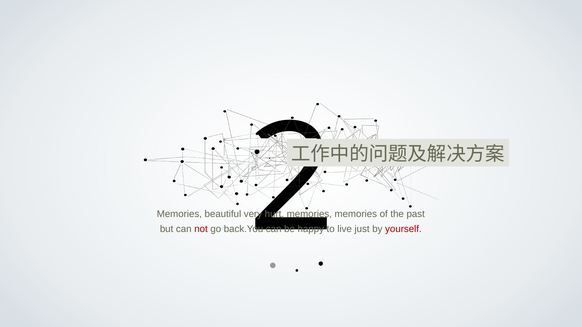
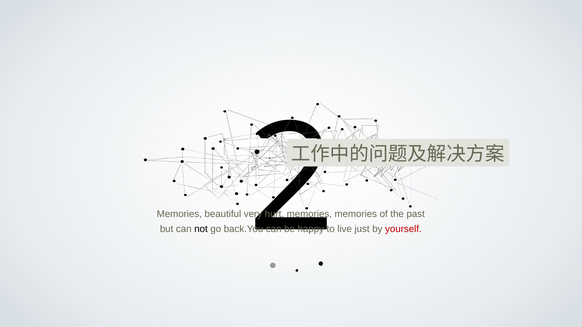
not colour: red -> black (201, 229)
